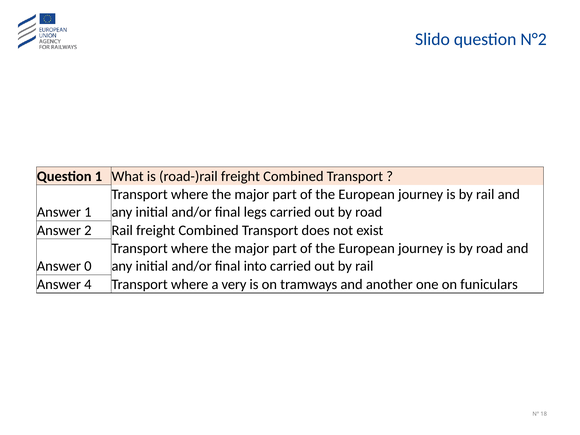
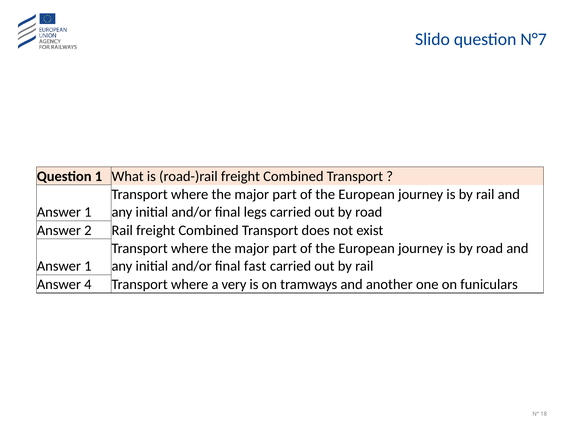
N°2: N°2 -> N°7 (534, 39)
0: 0 -> 1 (88, 266)
into: into -> fast (255, 266)
